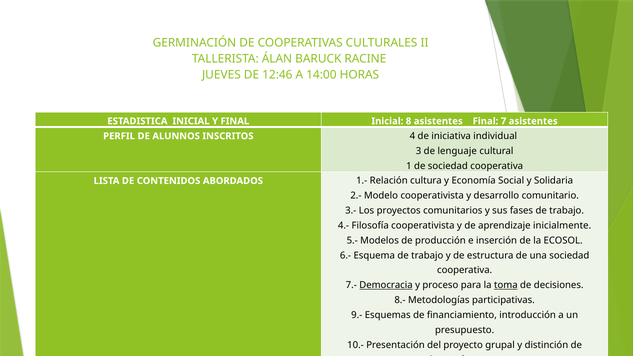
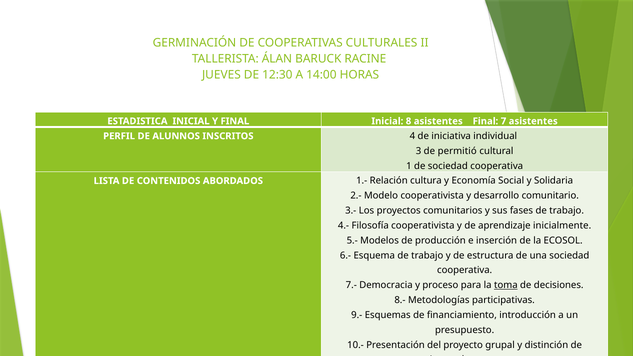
12:46: 12:46 -> 12:30 (277, 75)
lenguaje: lenguaje -> permitió (457, 151)
Democracia underline: present -> none (386, 285)
